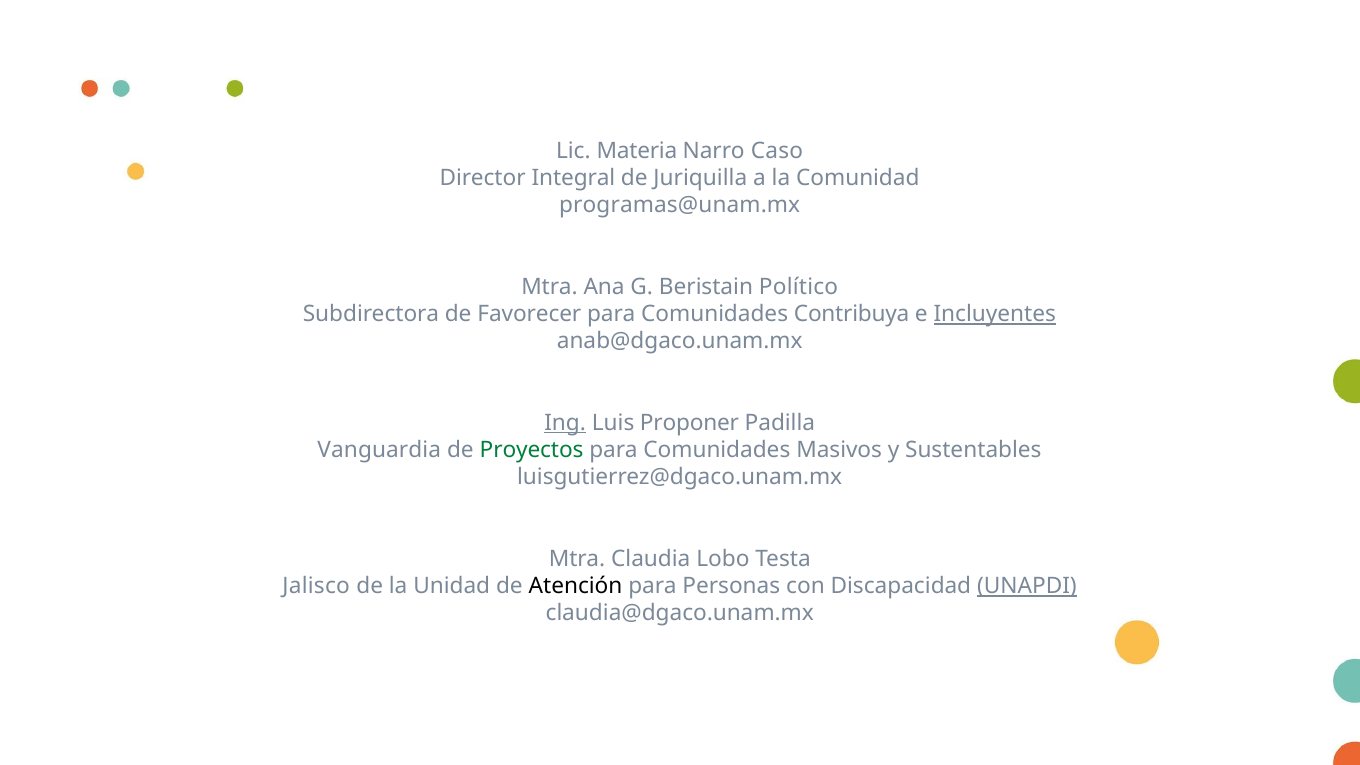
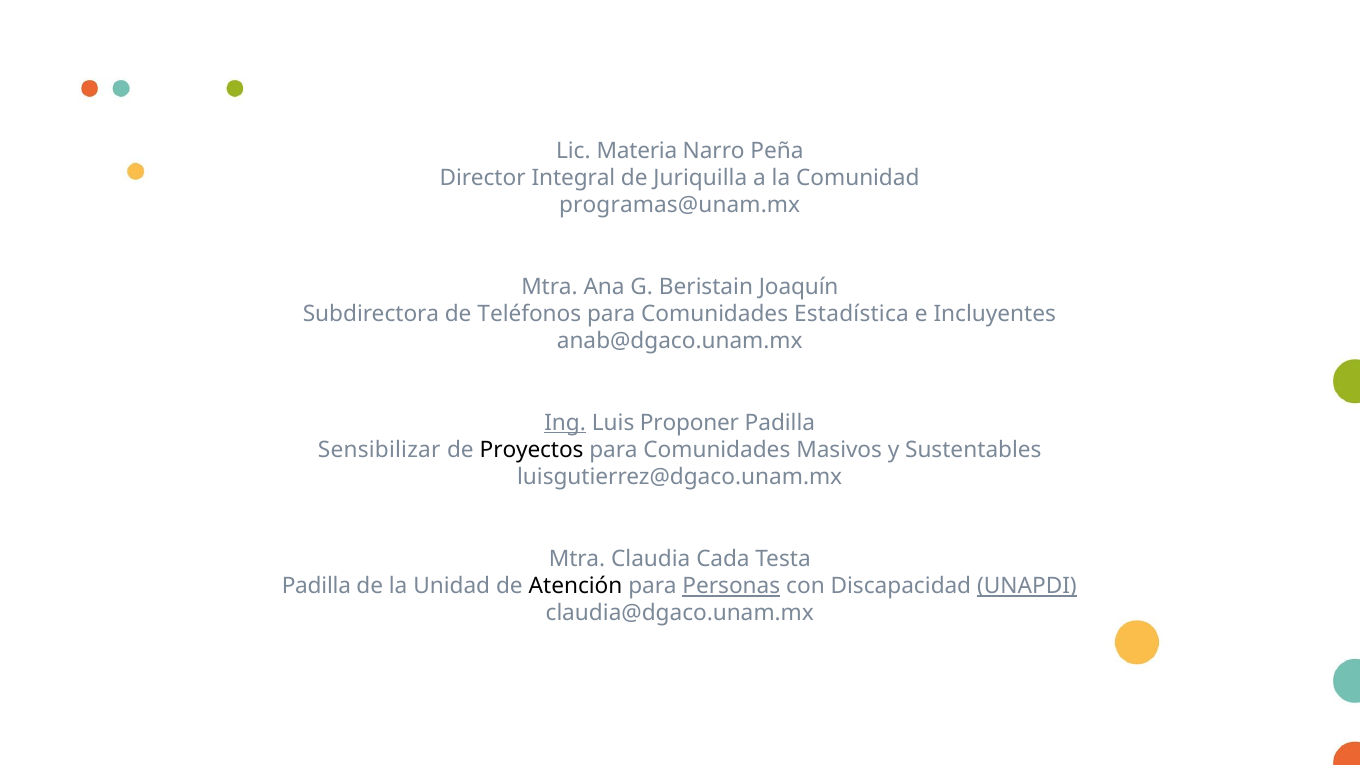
Caso: Caso -> Peña (777, 151)
Político: Político -> Joaquín (799, 287)
Favorecer: Favorecer -> Teléfonos (529, 314)
Contribuya: Contribuya -> Estadística (851, 314)
Incluyentes underline: present -> none (995, 314)
Vanguardia: Vanguardia -> Sensibilizar (379, 450)
Proyectos colour: green -> black (532, 450)
Lobo: Lobo -> Cada (723, 559)
Jalisco: Jalisco -> Padilla (316, 586)
Personas underline: none -> present (731, 586)
